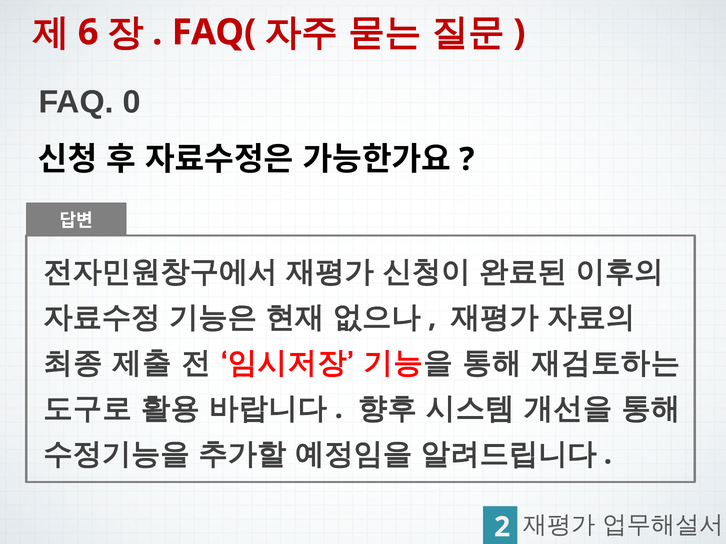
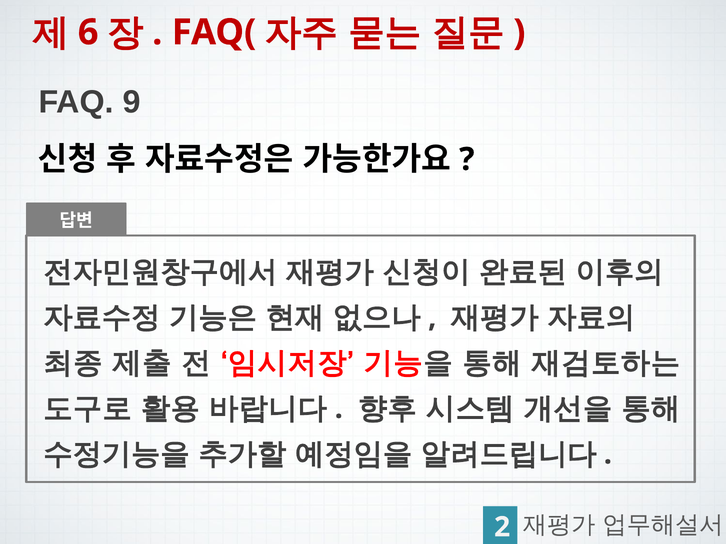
0: 0 -> 9 (132, 102)
